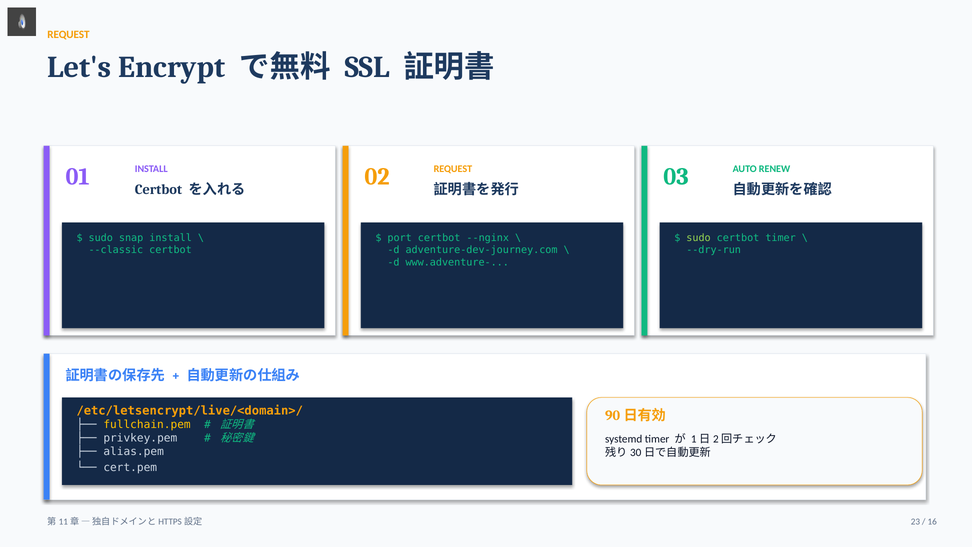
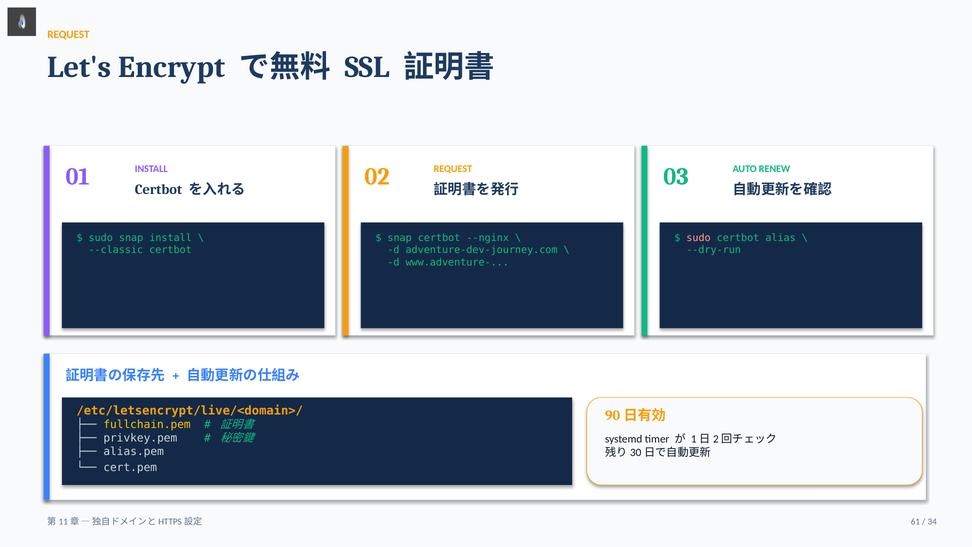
port: port -> snap (400, 238)
sudo colour: light green -> pink (699, 238)
certbot timer: timer -> alias (781, 238)
23: 23 -> 61 (915, 522)
16: 16 -> 34 (932, 522)
